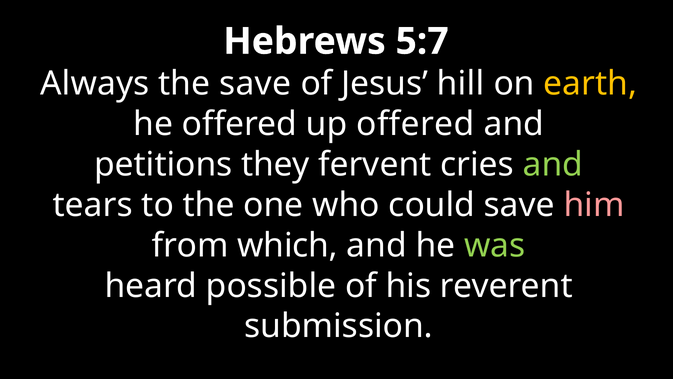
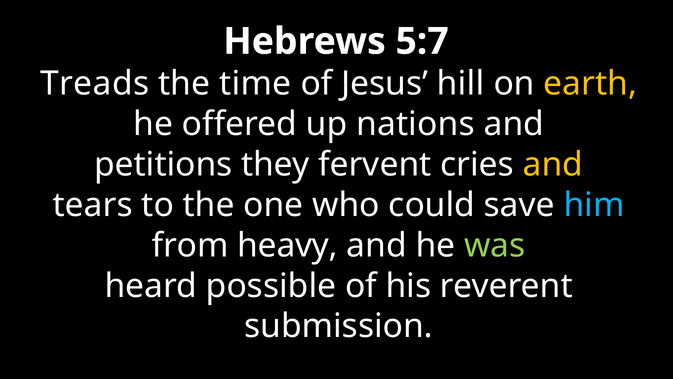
Always: Always -> Treads (95, 84)
the save: save -> time (255, 84)
up offered: offered -> nations (415, 124)
and colour: light green -> yellow (553, 164)
him colour: pink -> light blue (594, 205)
which: which -> heavy (288, 245)
